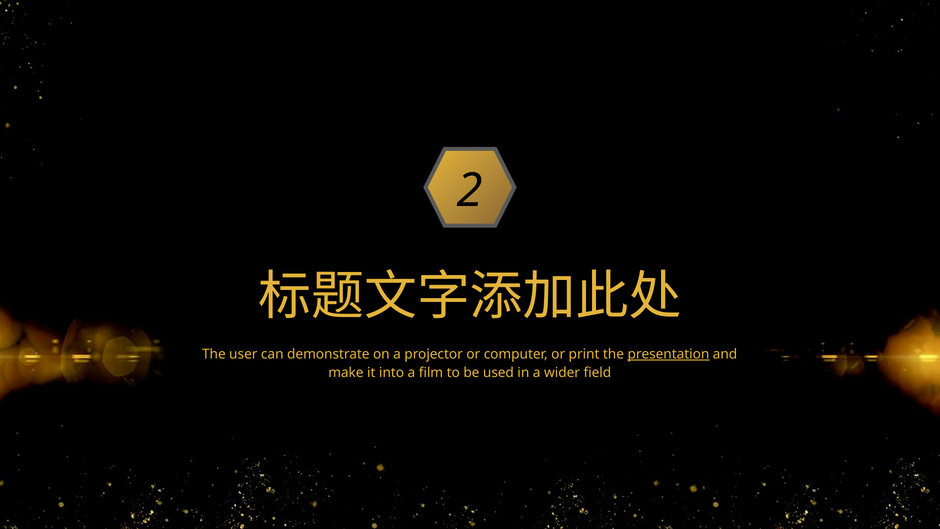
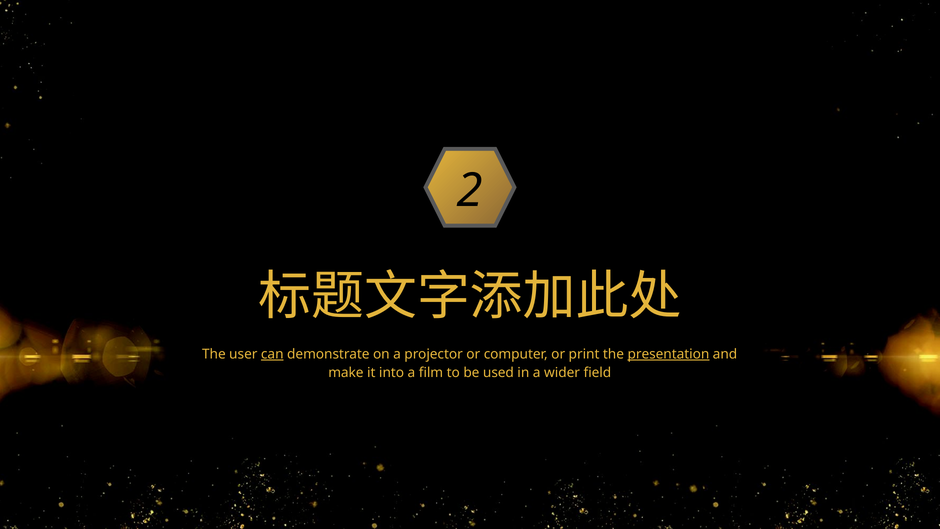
can underline: none -> present (272, 354)
